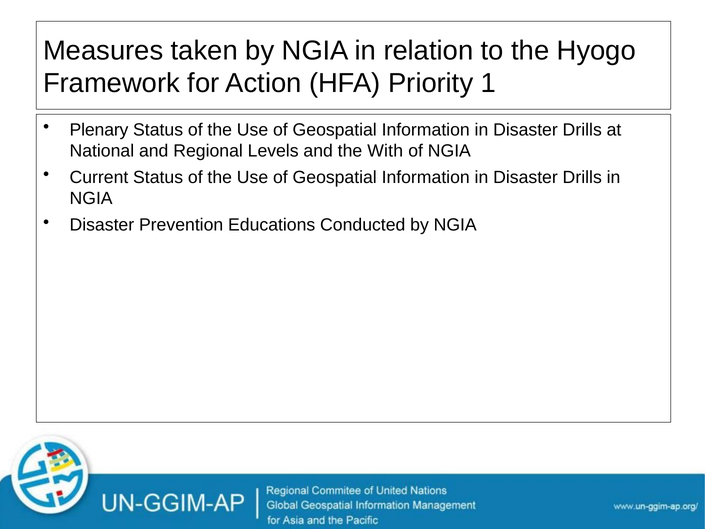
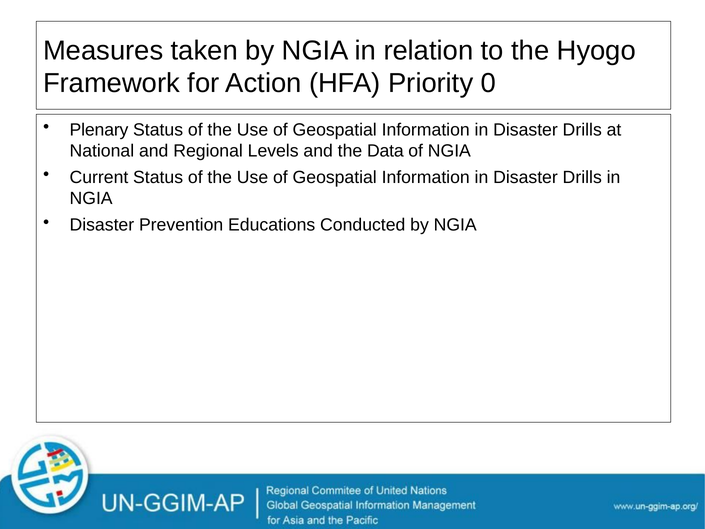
1: 1 -> 0 (488, 83)
With: With -> Data (385, 151)
